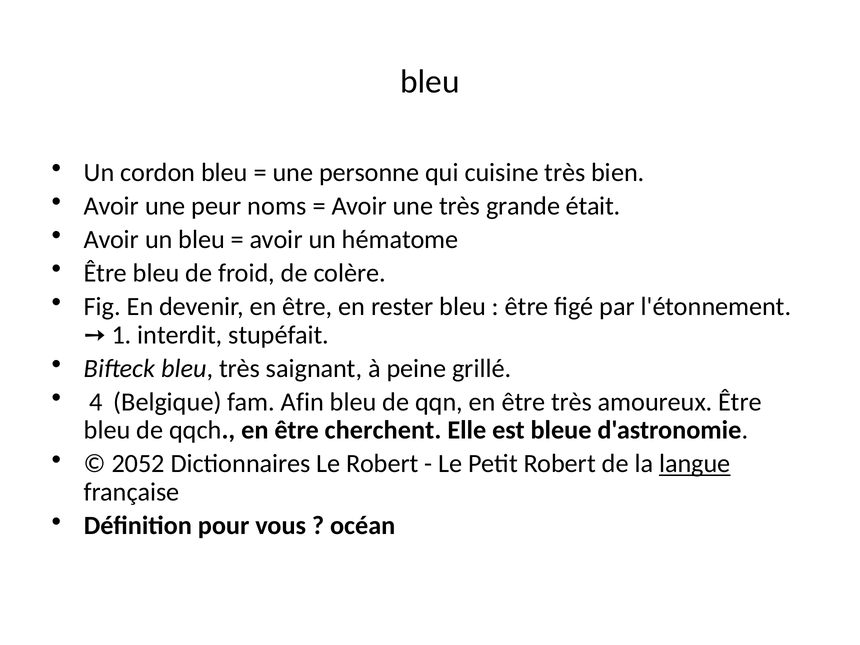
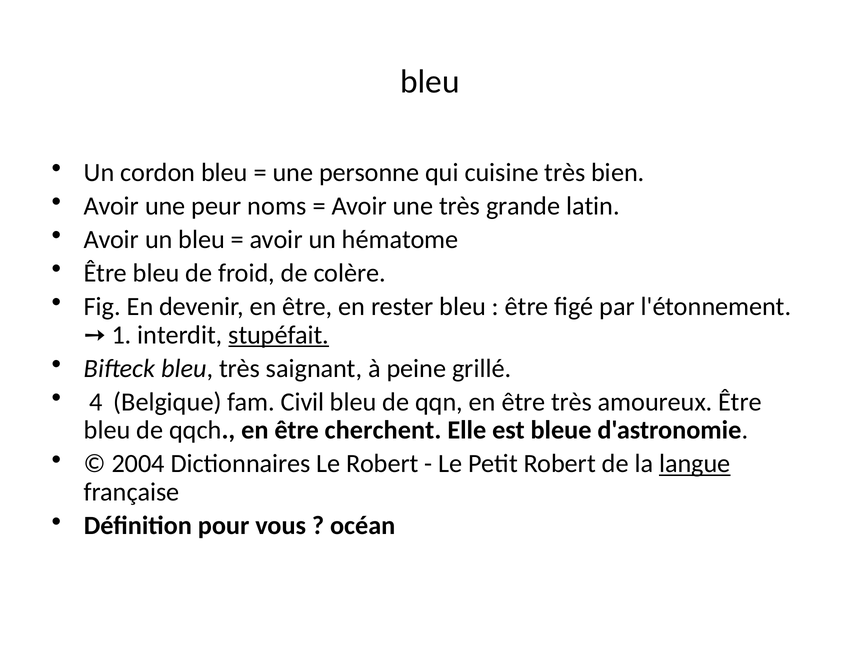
était: était -> latin (593, 206)
stupéfait underline: none -> present (279, 335)
Afin: Afin -> Civil (302, 402)
2052: 2052 -> 2004 (138, 464)
